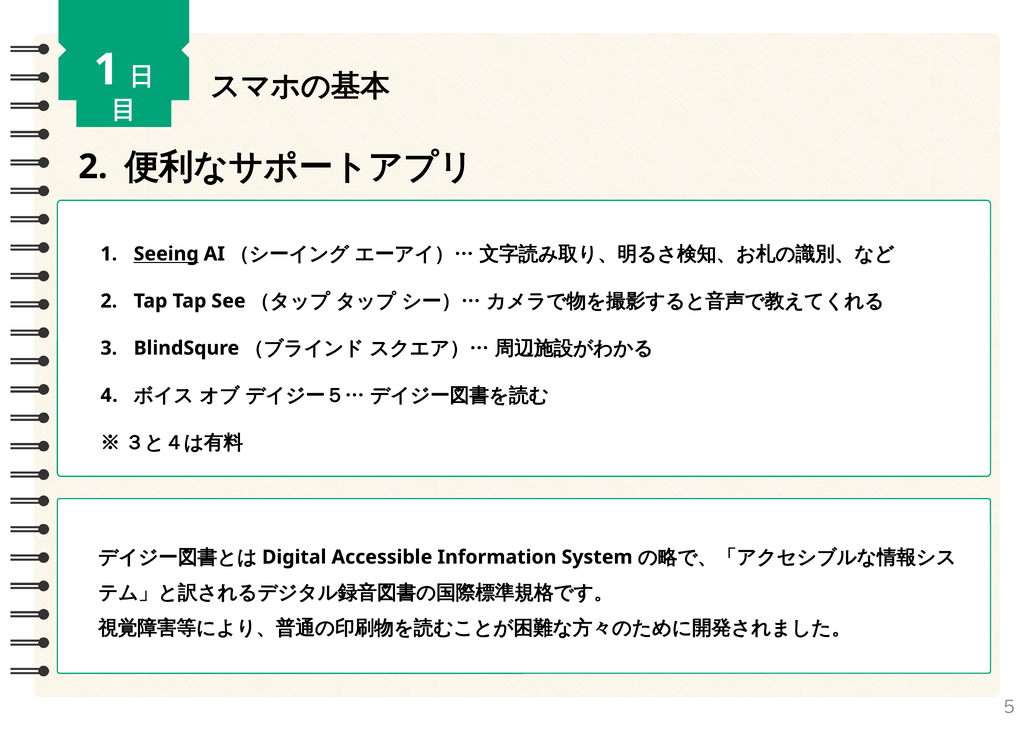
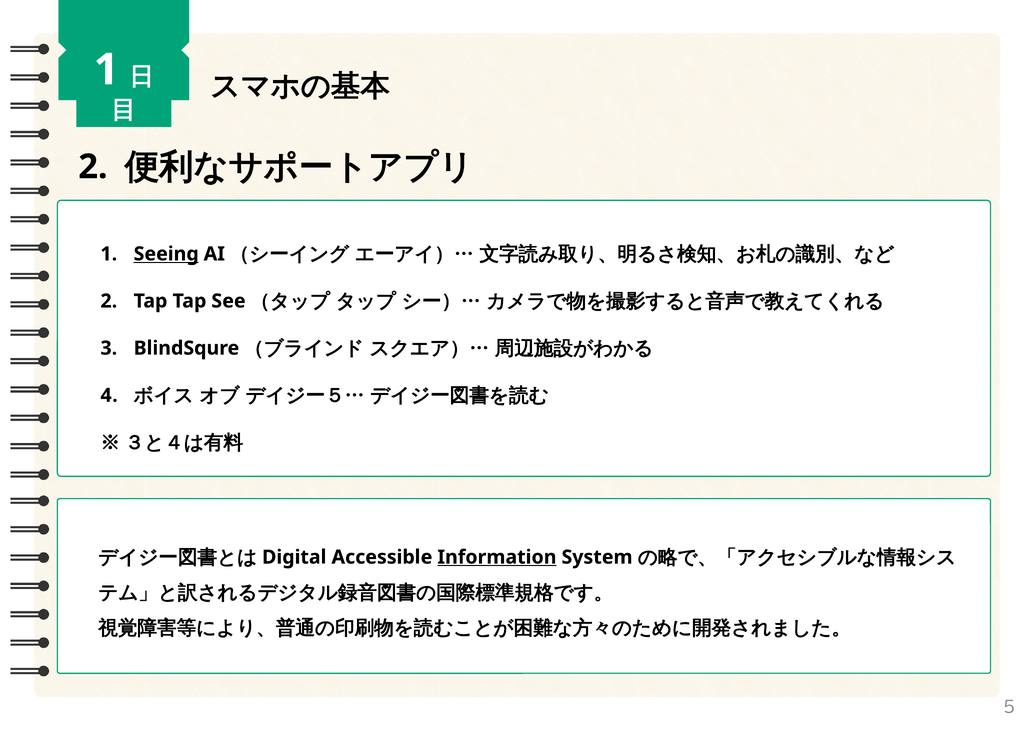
Information underline: none -> present (497, 557)
